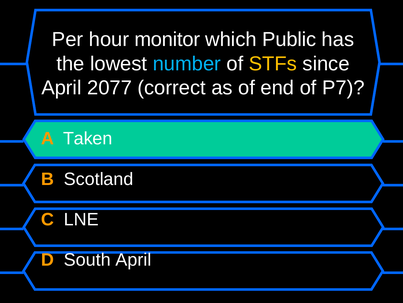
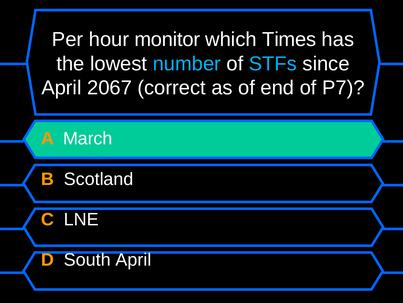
Public: Public -> Times (289, 39)
STFs colour: yellow -> light blue (273, 64)
2077: 2077 -> 2067 (110, 88)
Taken: Taken -> March (88, 138)
